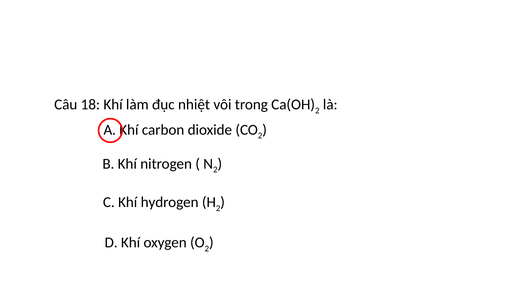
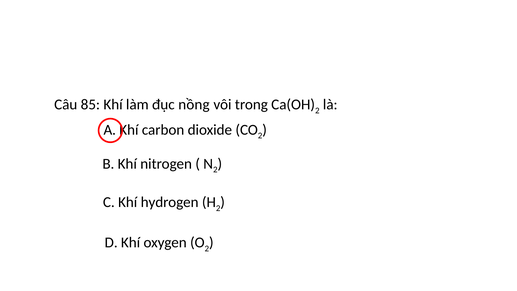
18: 18 -> 85 (90, 105)
nhiệt: nhiệt -> nồng (194, 105)
